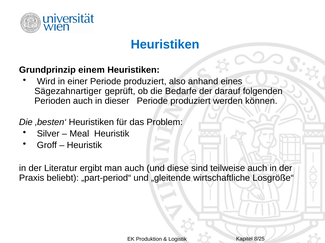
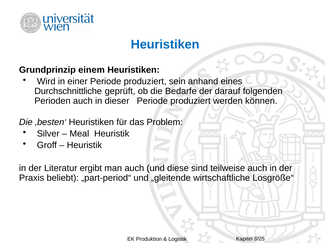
also: also -> sein (177, 82)
Sägezahnartiger: Sägezahnartiger -> Durchschnittliche (68, 91)
